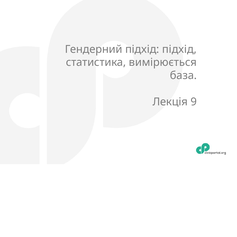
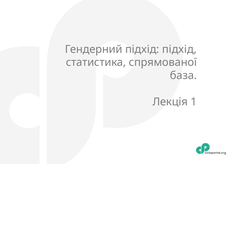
вимірюється: вимірюється -> спрямованої (163, 62)
9: 9 -> 1 (194, 102)
